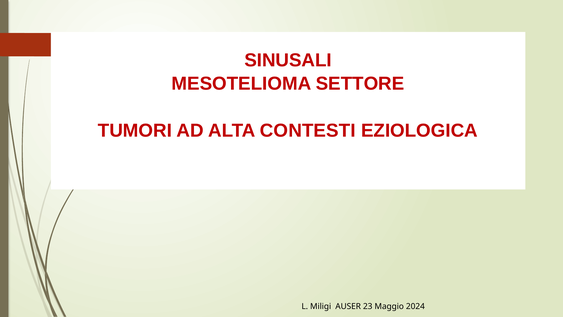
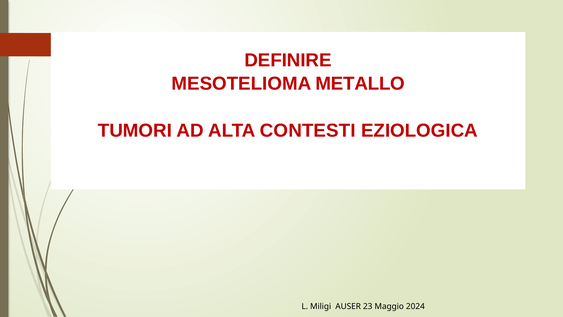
SINUSALI: SINUSALI -> DEFINIRE (288, 60)
SETTORE: SETTORE -> METALLO (360, 84)
